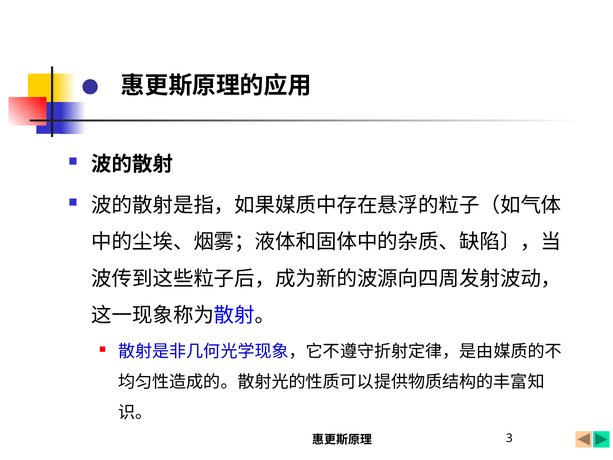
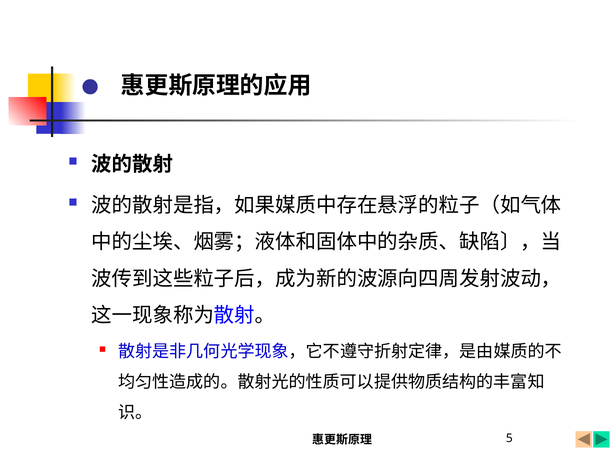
3: 3 -> 5 (509, 438)
